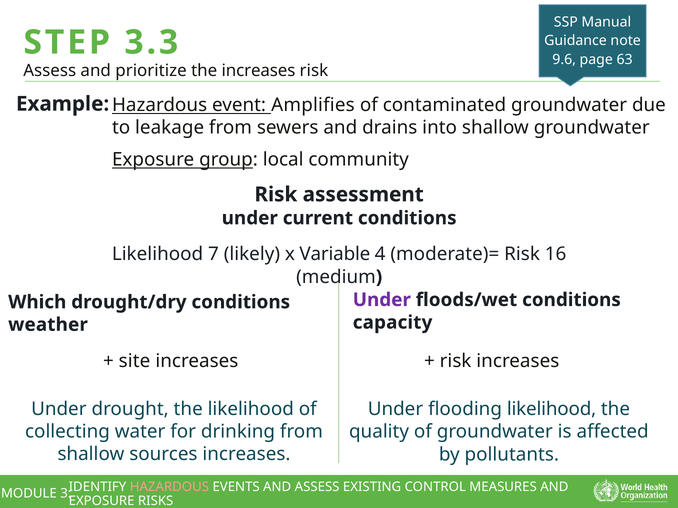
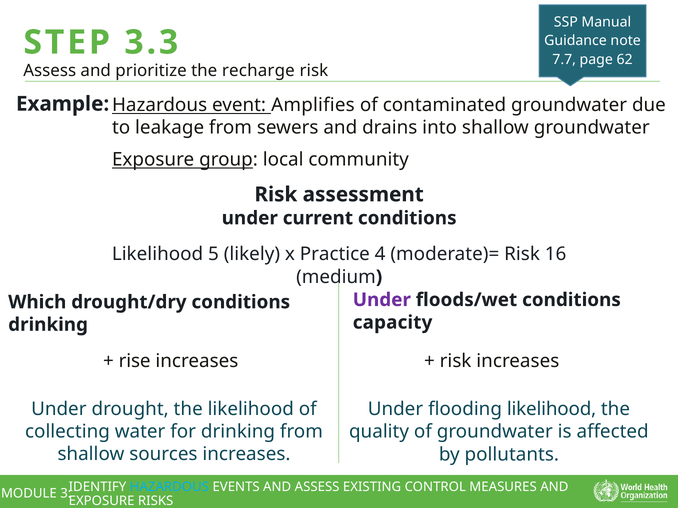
9.6: 9.6 -> 7.7 (564, 60)
63: 63 -> 62 (625, 60)
the increases: increases -> recharge (258, 71)
7: 7 -> 5 (214, 254)
Variable: Variable -> Practice (335, 254)
weather: weather -> drinking (48, 325)
site: site -> rise (135, 361)
HAZARDOUS colour: pink -> light blue (169, 487)
